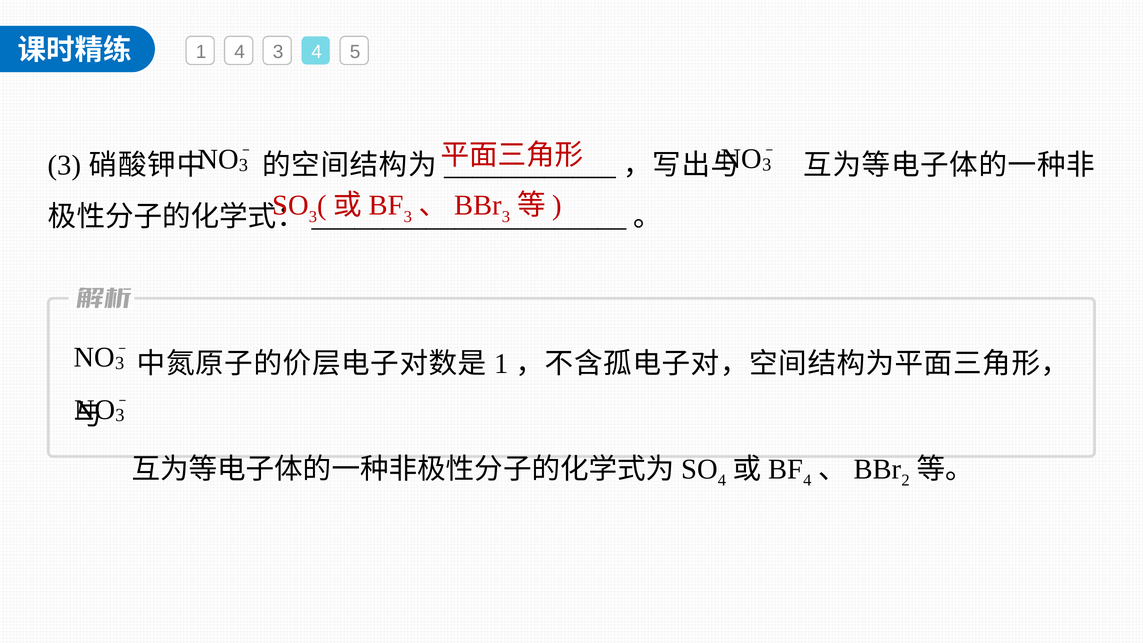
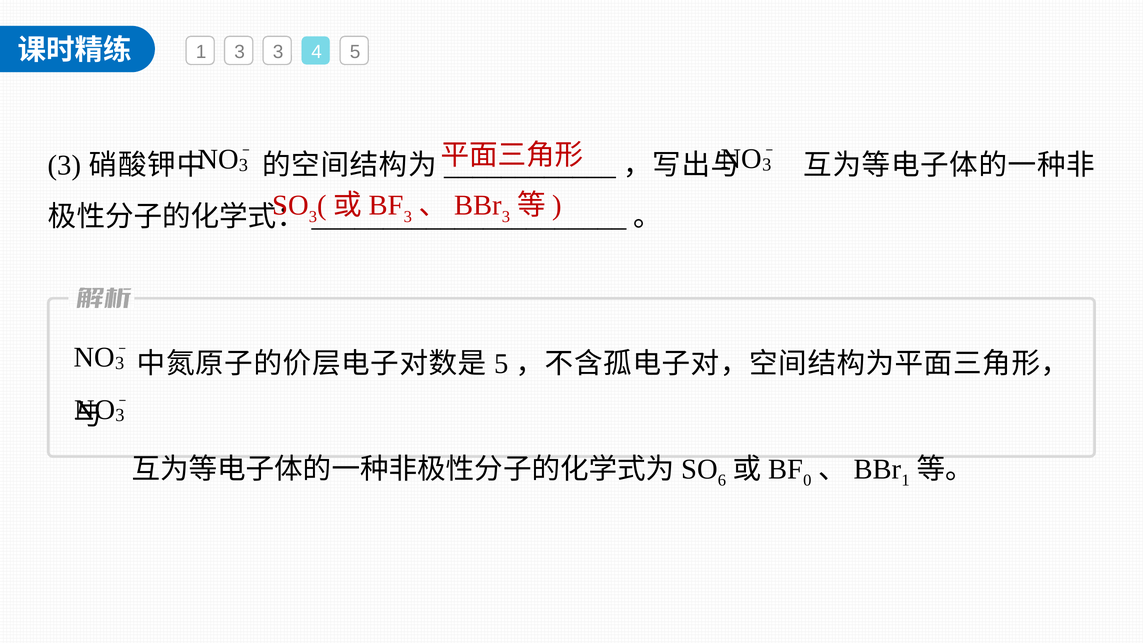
1 4: 4 -> 3 (240, 52)
1: 1 -> 5 (501, 364)
4: 4 -> 6 (722, 480)
4: 4 -> 0 (807, 480)
2: 2 -> 1 (906, 480)
